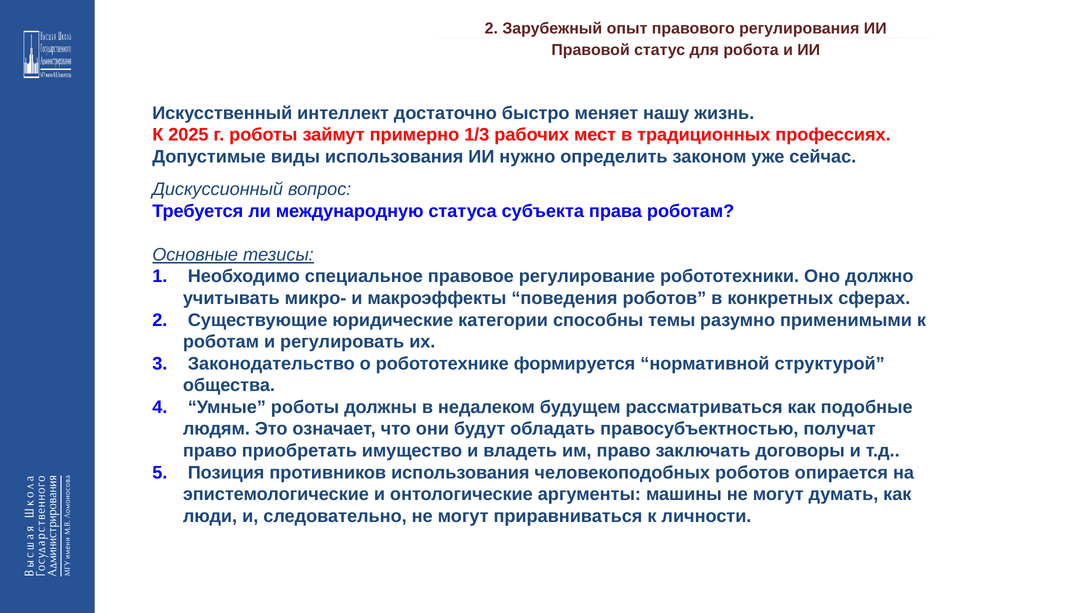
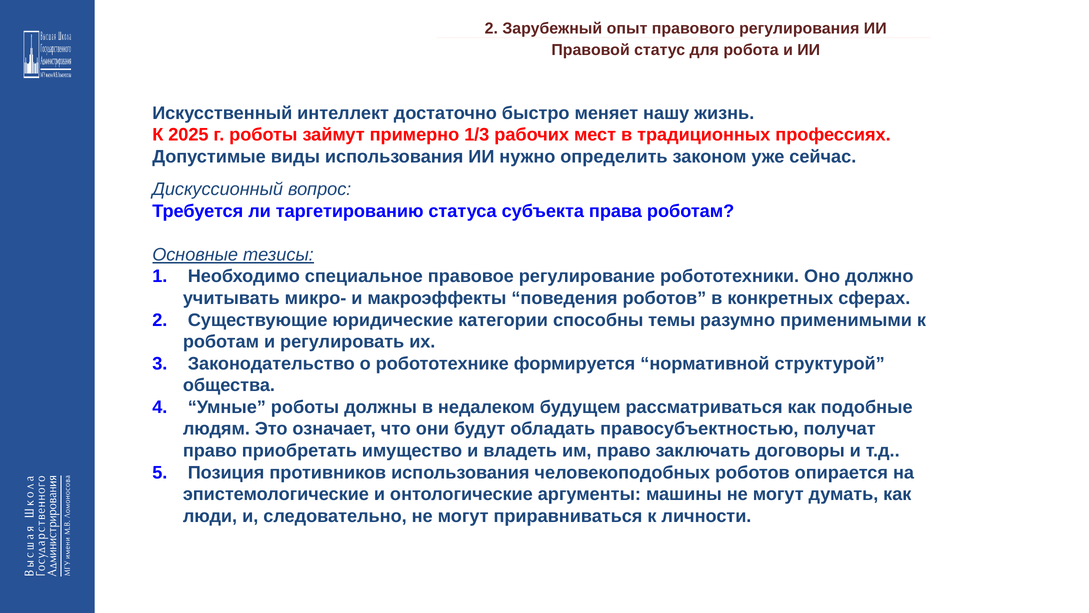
международную: международную -> таргетированию (350, 211)
